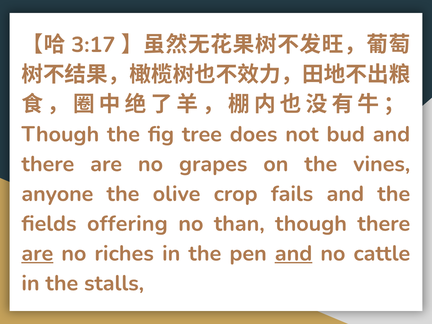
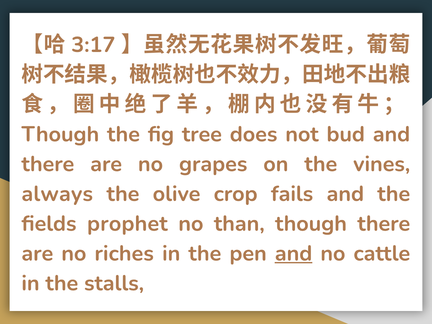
anyone: anyone -> always (57, 194)
offering: offering -> prophet (127, 224)
are underline: present -> none (37, 253)
